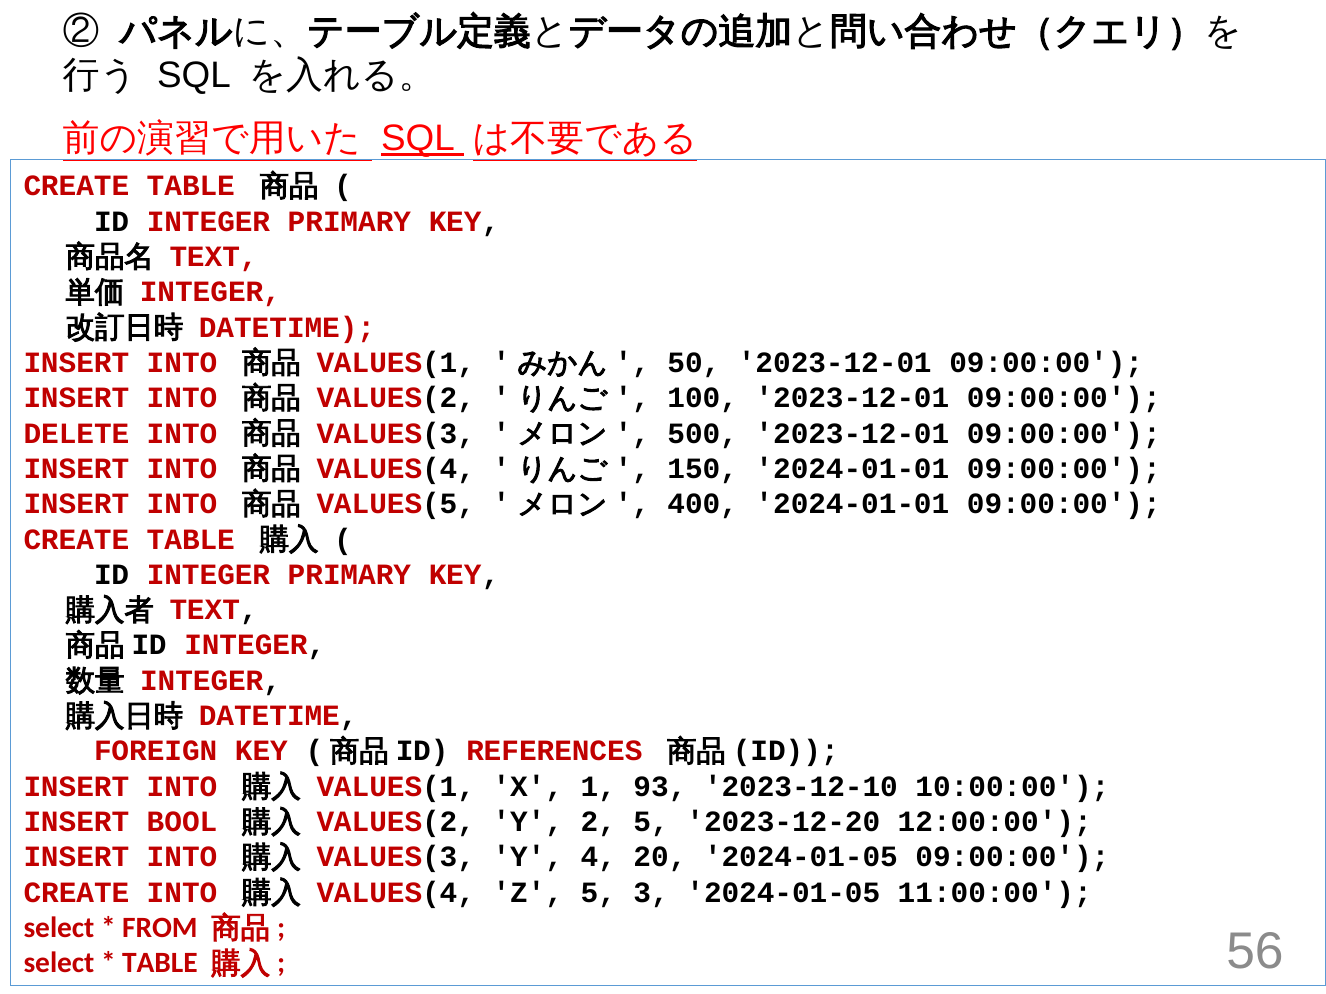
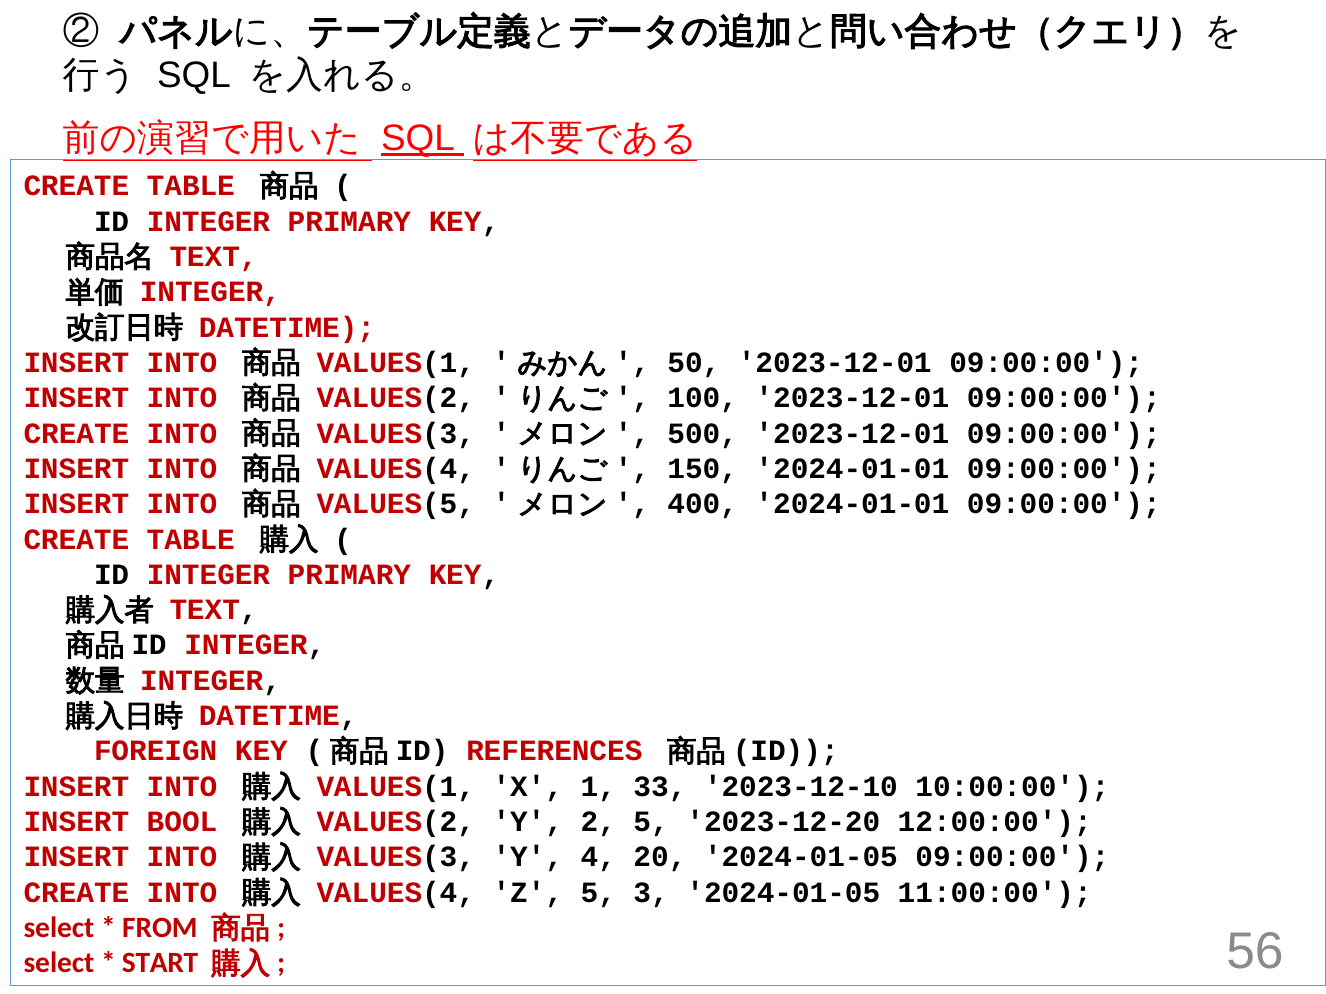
DELETE: DELETE -> CREATE (76, 434)
93: 93 -> 33 (660, 787)
TABLE: TABLE -> START (160, 964)
